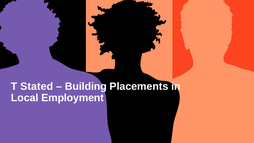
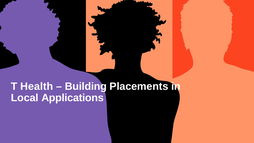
Stated: Stated -> Health (37, 86)
Employment: Employment -> Applications (73, 98)
